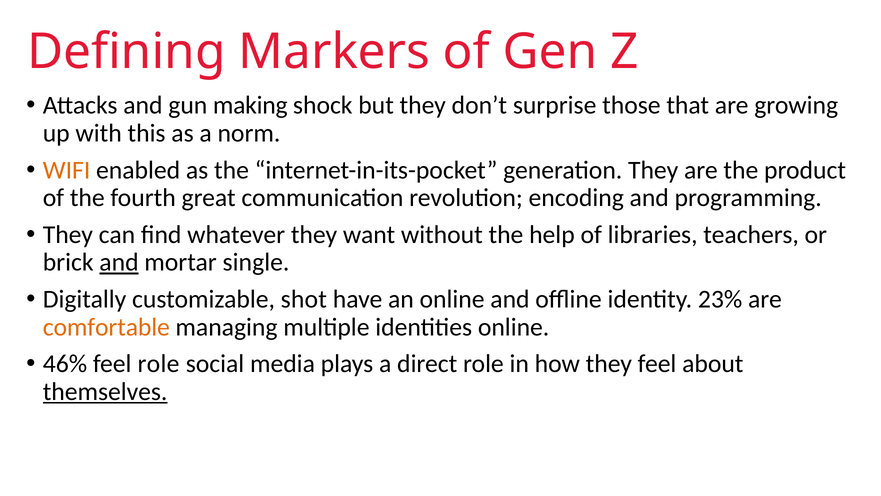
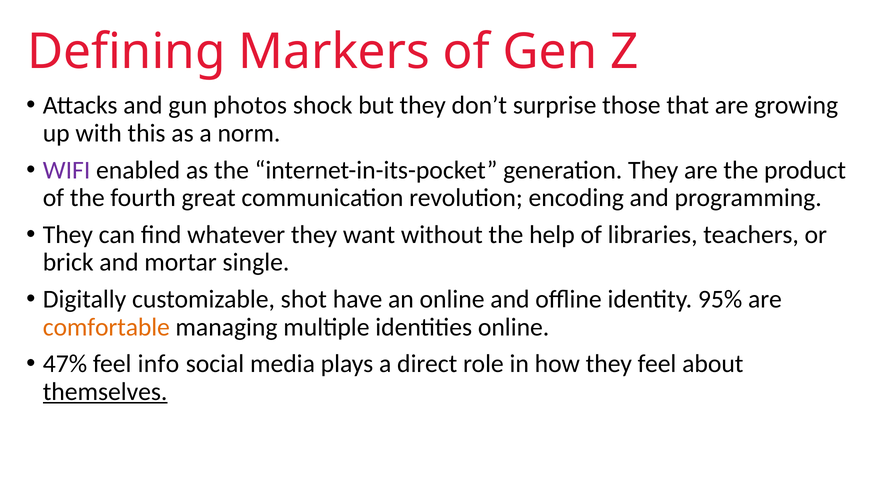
making: making -> photos (250, 105)
WIFI colour: orange -> purple (67, 170)
and underline: present -> none (119, 262)
23%: 23% -> 95% (720, 299)
46%: 46% -> 47% (65, 364)
feel role: role -> info (158, 364)
